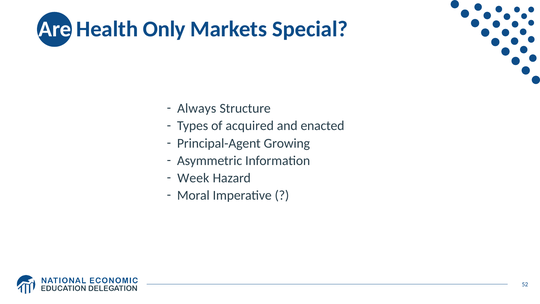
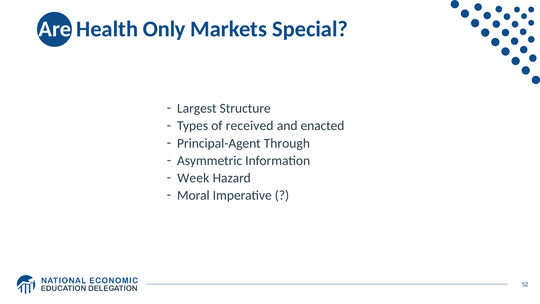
Always: Always -> Largest (197, 108)
acquired: acquired -> received (250, 126)
Growing: Growing -> Through (287, 143)
